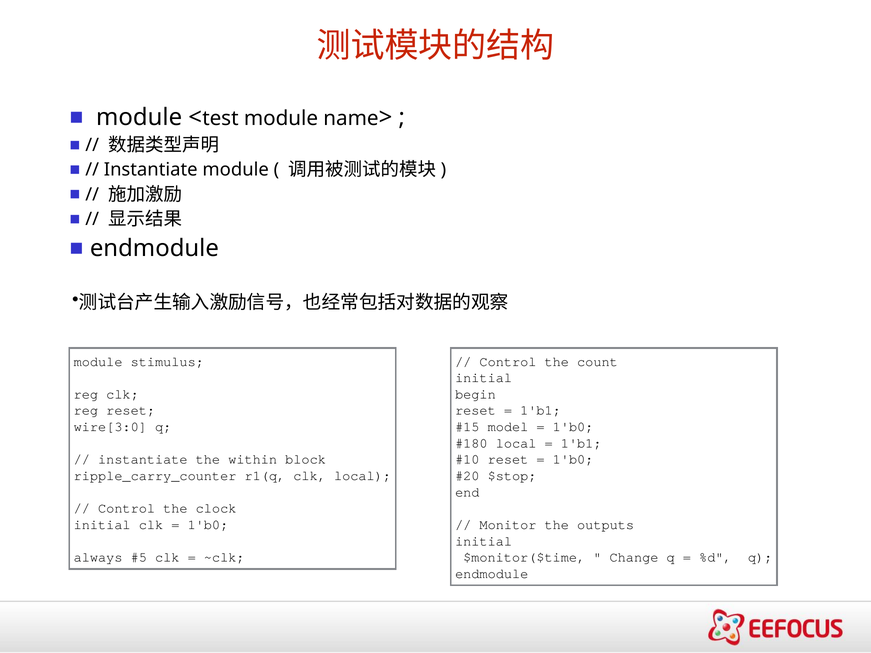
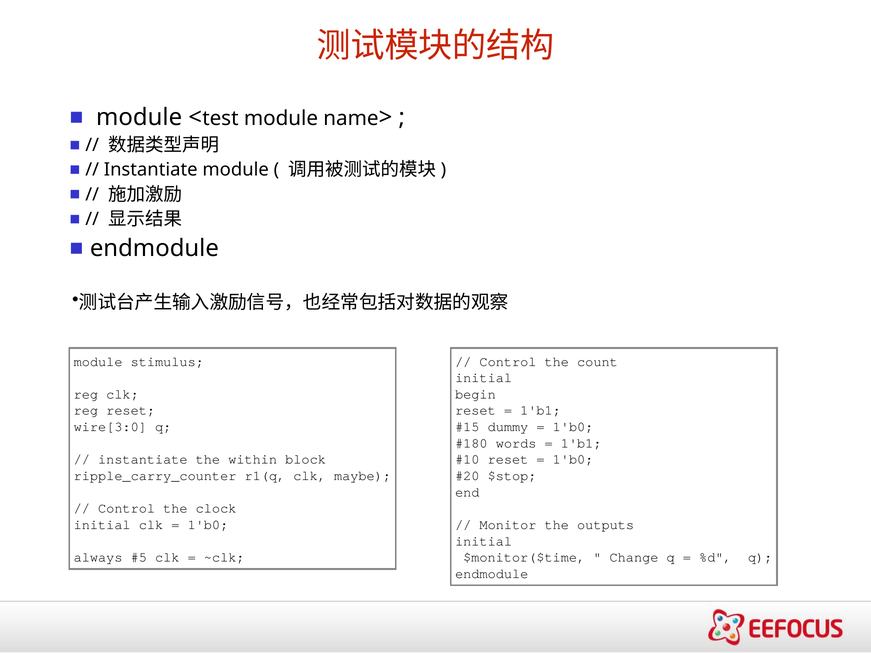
model: model -> dummy (508, 427)
local: local -> words (516, 443)
clk local: local -> maybe (363, 476)
